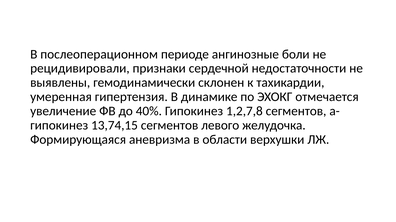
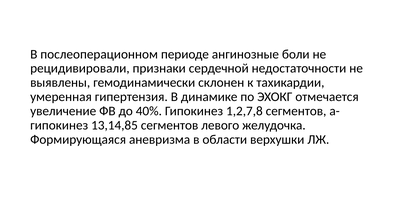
13,74,15: 13,74,15 -> 13,14,85 (115, 126)
